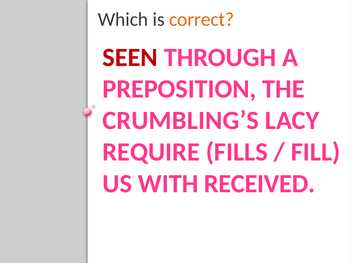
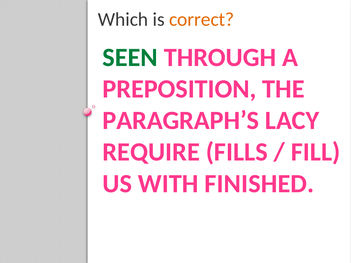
SEEN colour: red -> green (130, 57)
CRUMBLING’S: CRUMBLING’S -> PARAGRAPH’S (181, 121)
RECEIVED: RECEIVED -> FINISHED (259, 184)
